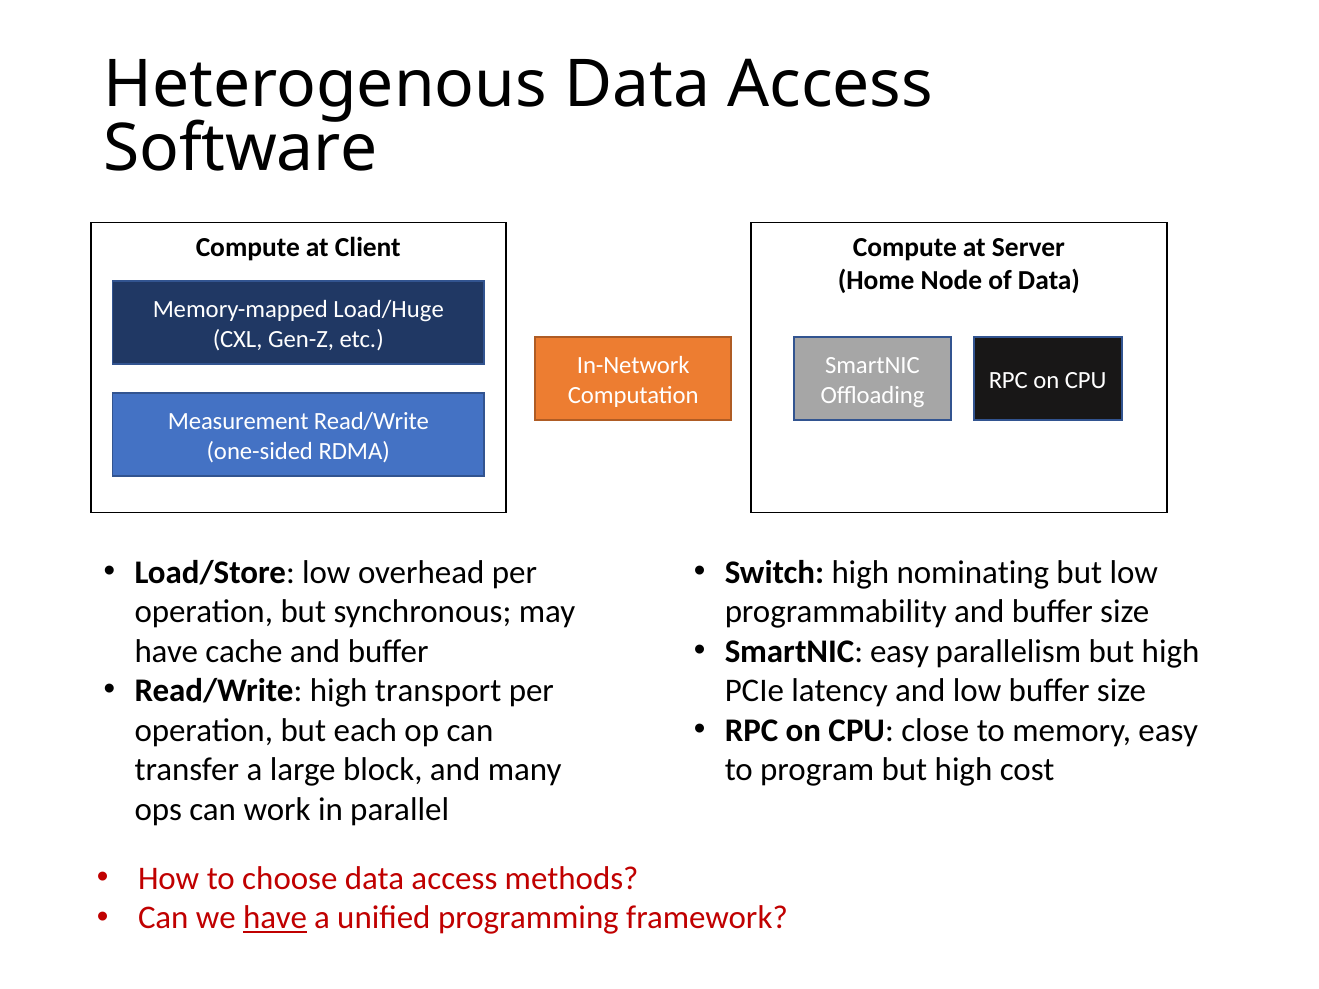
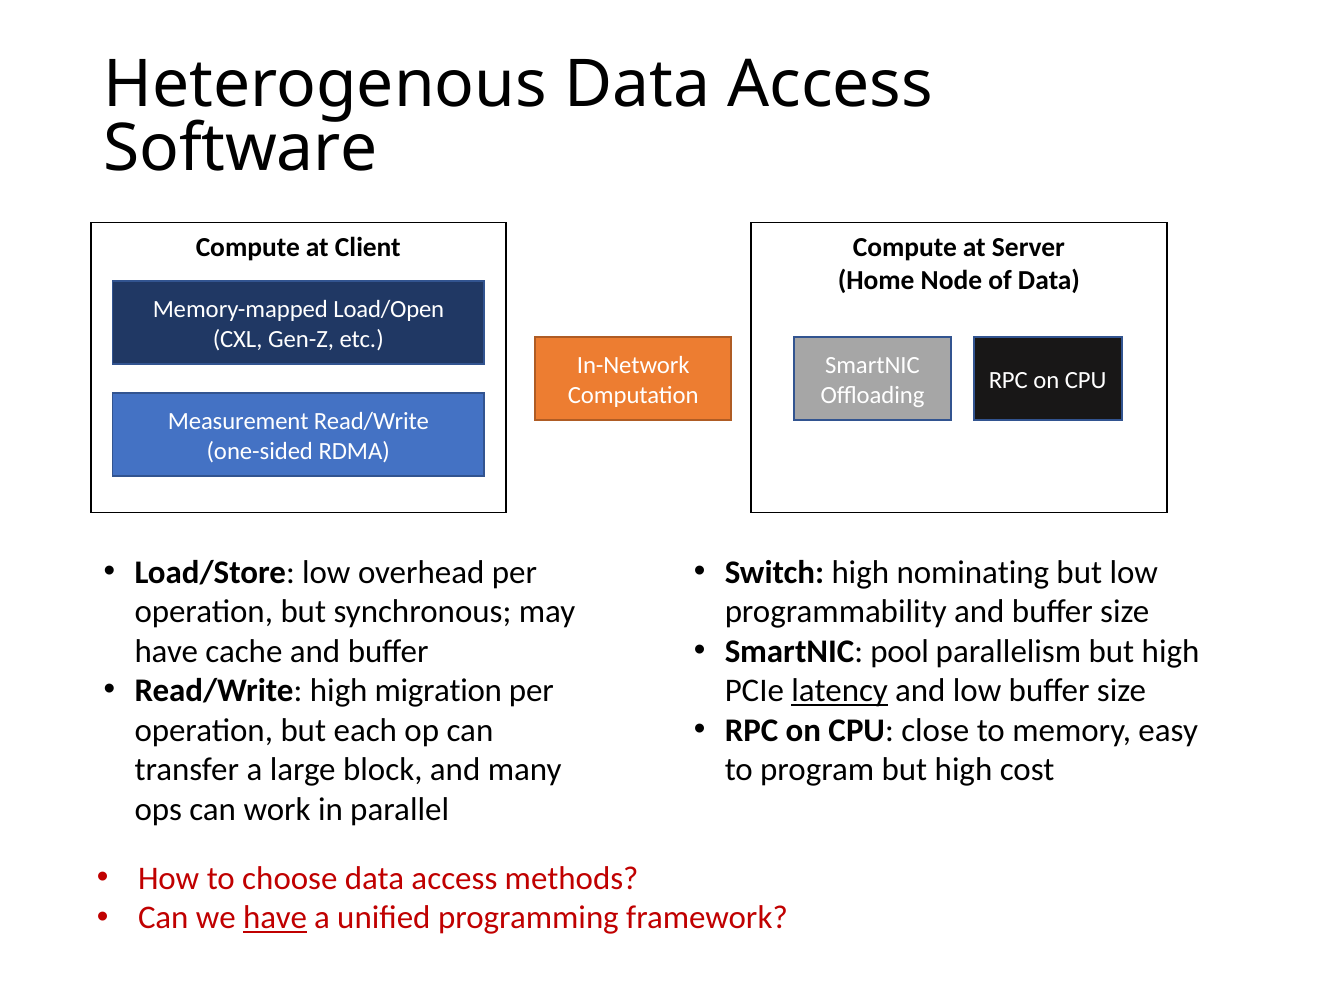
Load/Huge: Load/Huge -> Load/Open (389, 310)
SmartNIC easy: easy -> pool (900, 651)
transport: transport -> migration (438, 691)
latency underline: none -> present (840, 691)
